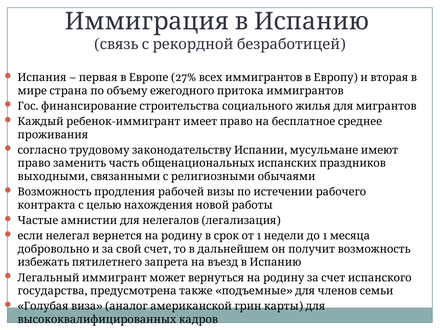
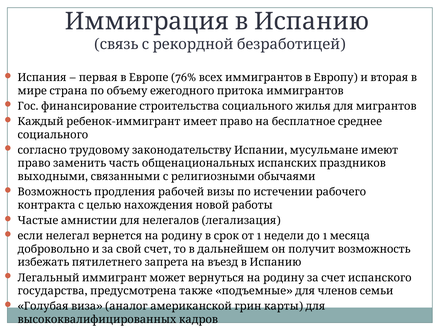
27%: 27% -> 76% (184, 78)
проживания: проживания -> социального (53, 135)
